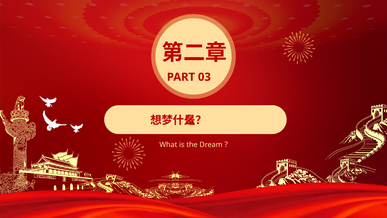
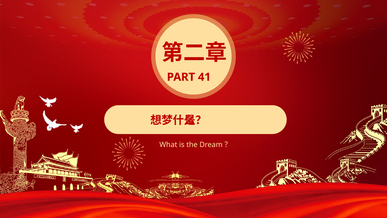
03: 03 -> 41 (204, 77)
